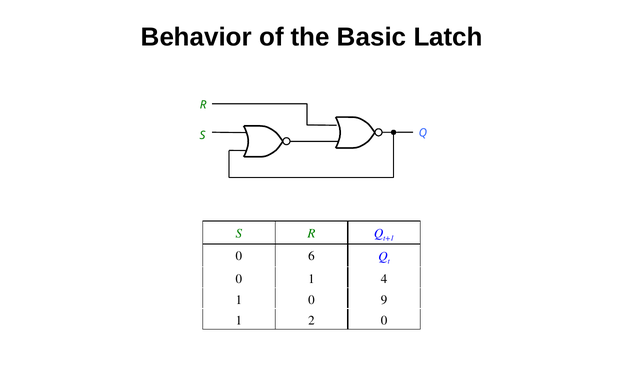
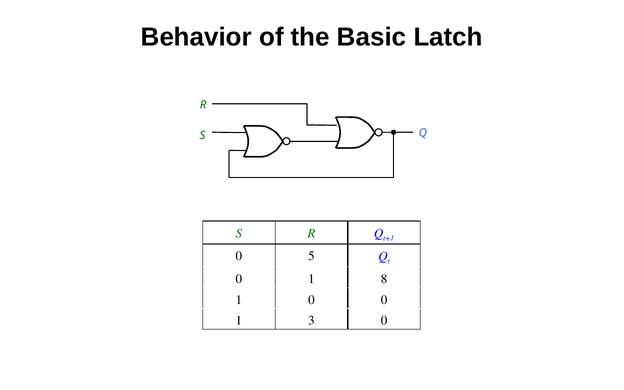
6: 6 -> 5 (311, 256)
4: 4 -> 8 (384, 279)
0 9: 9 -> 0 (384, 300)
2: 2 -> 3 (311, 321)
